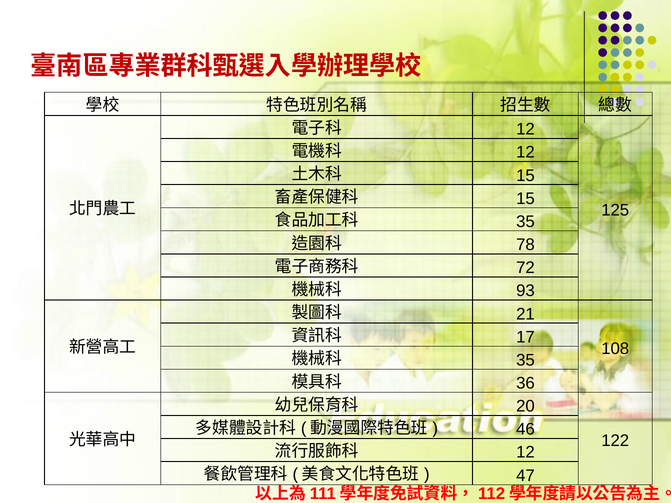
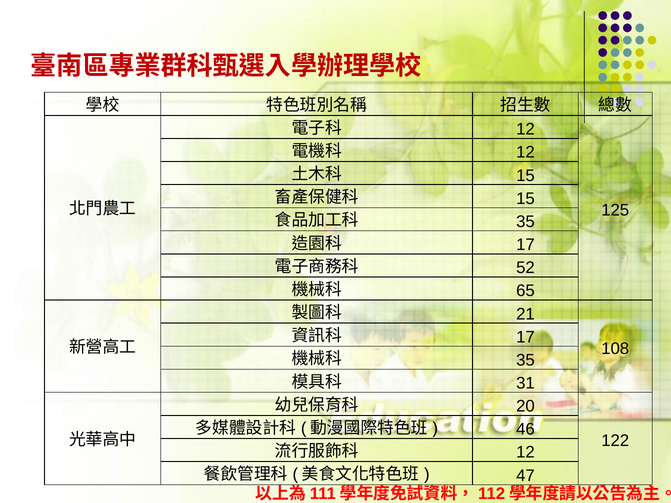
78: 78 -> 17 (525, 245)
72: 72 -> 52 (525, 268)
93: 93 -> 65 (525, 291)
36: 36 -> 31 (525, 383)
